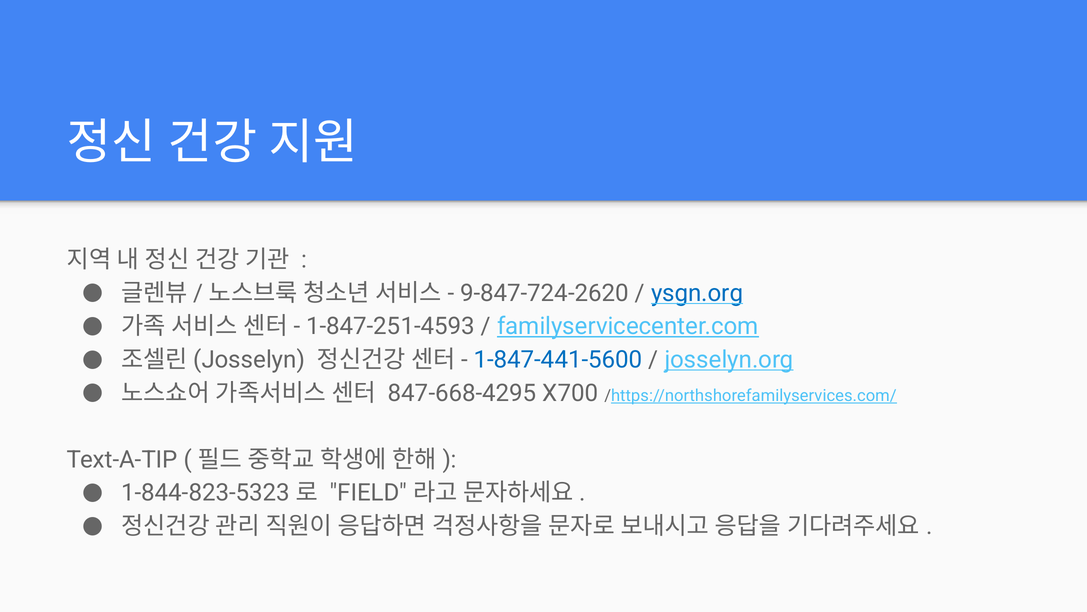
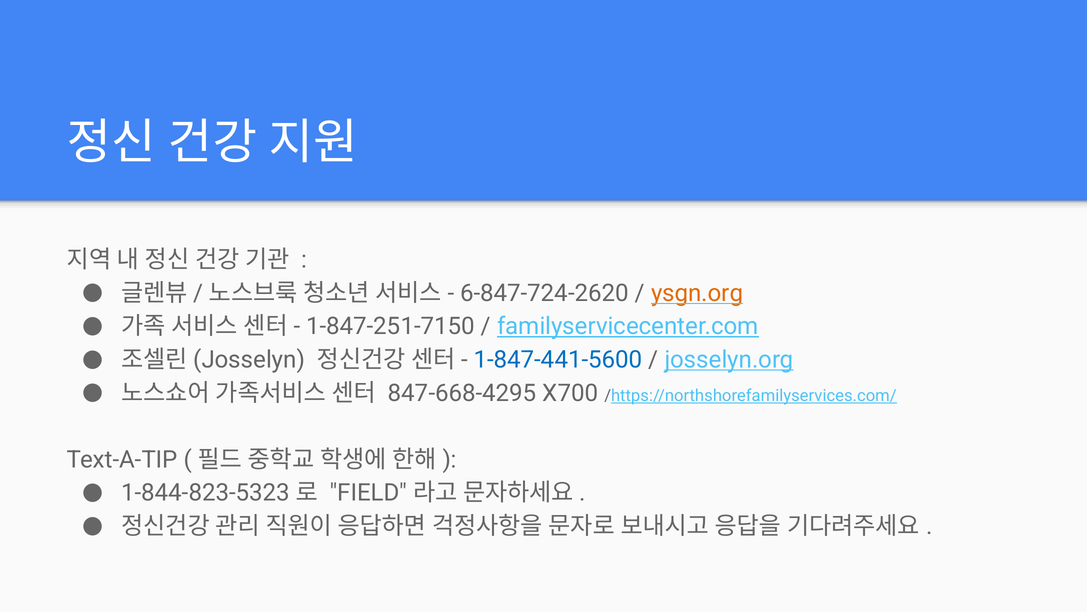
9-847-724-2620: 9-847-724-2620 -> 6-847-724-2620 (544, 293)
ysgn.org colour: blue -> orange (697, 293)
1-847-251-4593: 1-847-251-4593 -> 1-847-251-7150 (390, 326)
